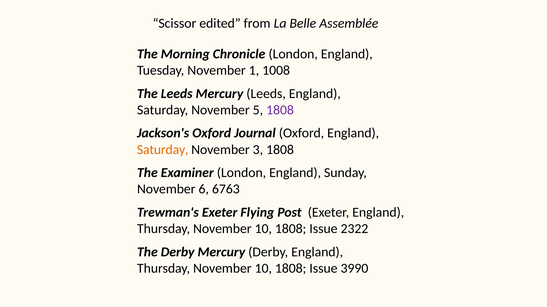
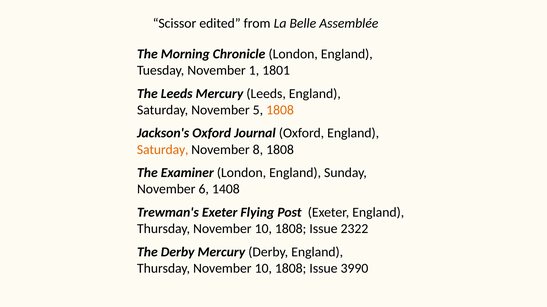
1008: 1008 -> 1801 (276, 71)
1808 colour: purple -> orange (280, 110)
3: 3 -> 8 (258, 150)
6763: 6763 -> 1408 (226, 190)
